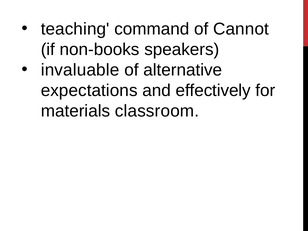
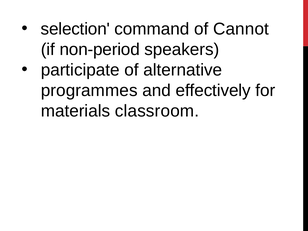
teaching: teaching -> selection (75, 29)
non-books: non-books -> non-period (100, 49)
invaluable: invaluable -> participate (80, 70)
expectations: expectations -> programmes (89, 90)
